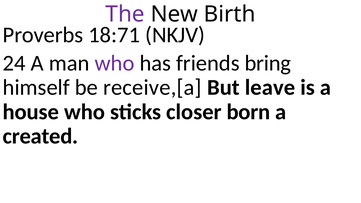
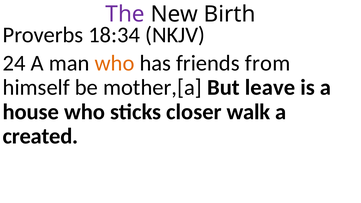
18:71: 18:71 -> 18:34 (114, 35)
who colour: purple -> orange (114, 63)
bring: bring -> from (268, 63)
receive,[a: receive,[a -> mother,[a (152, 88)
born: born -> walk (248, 112)
